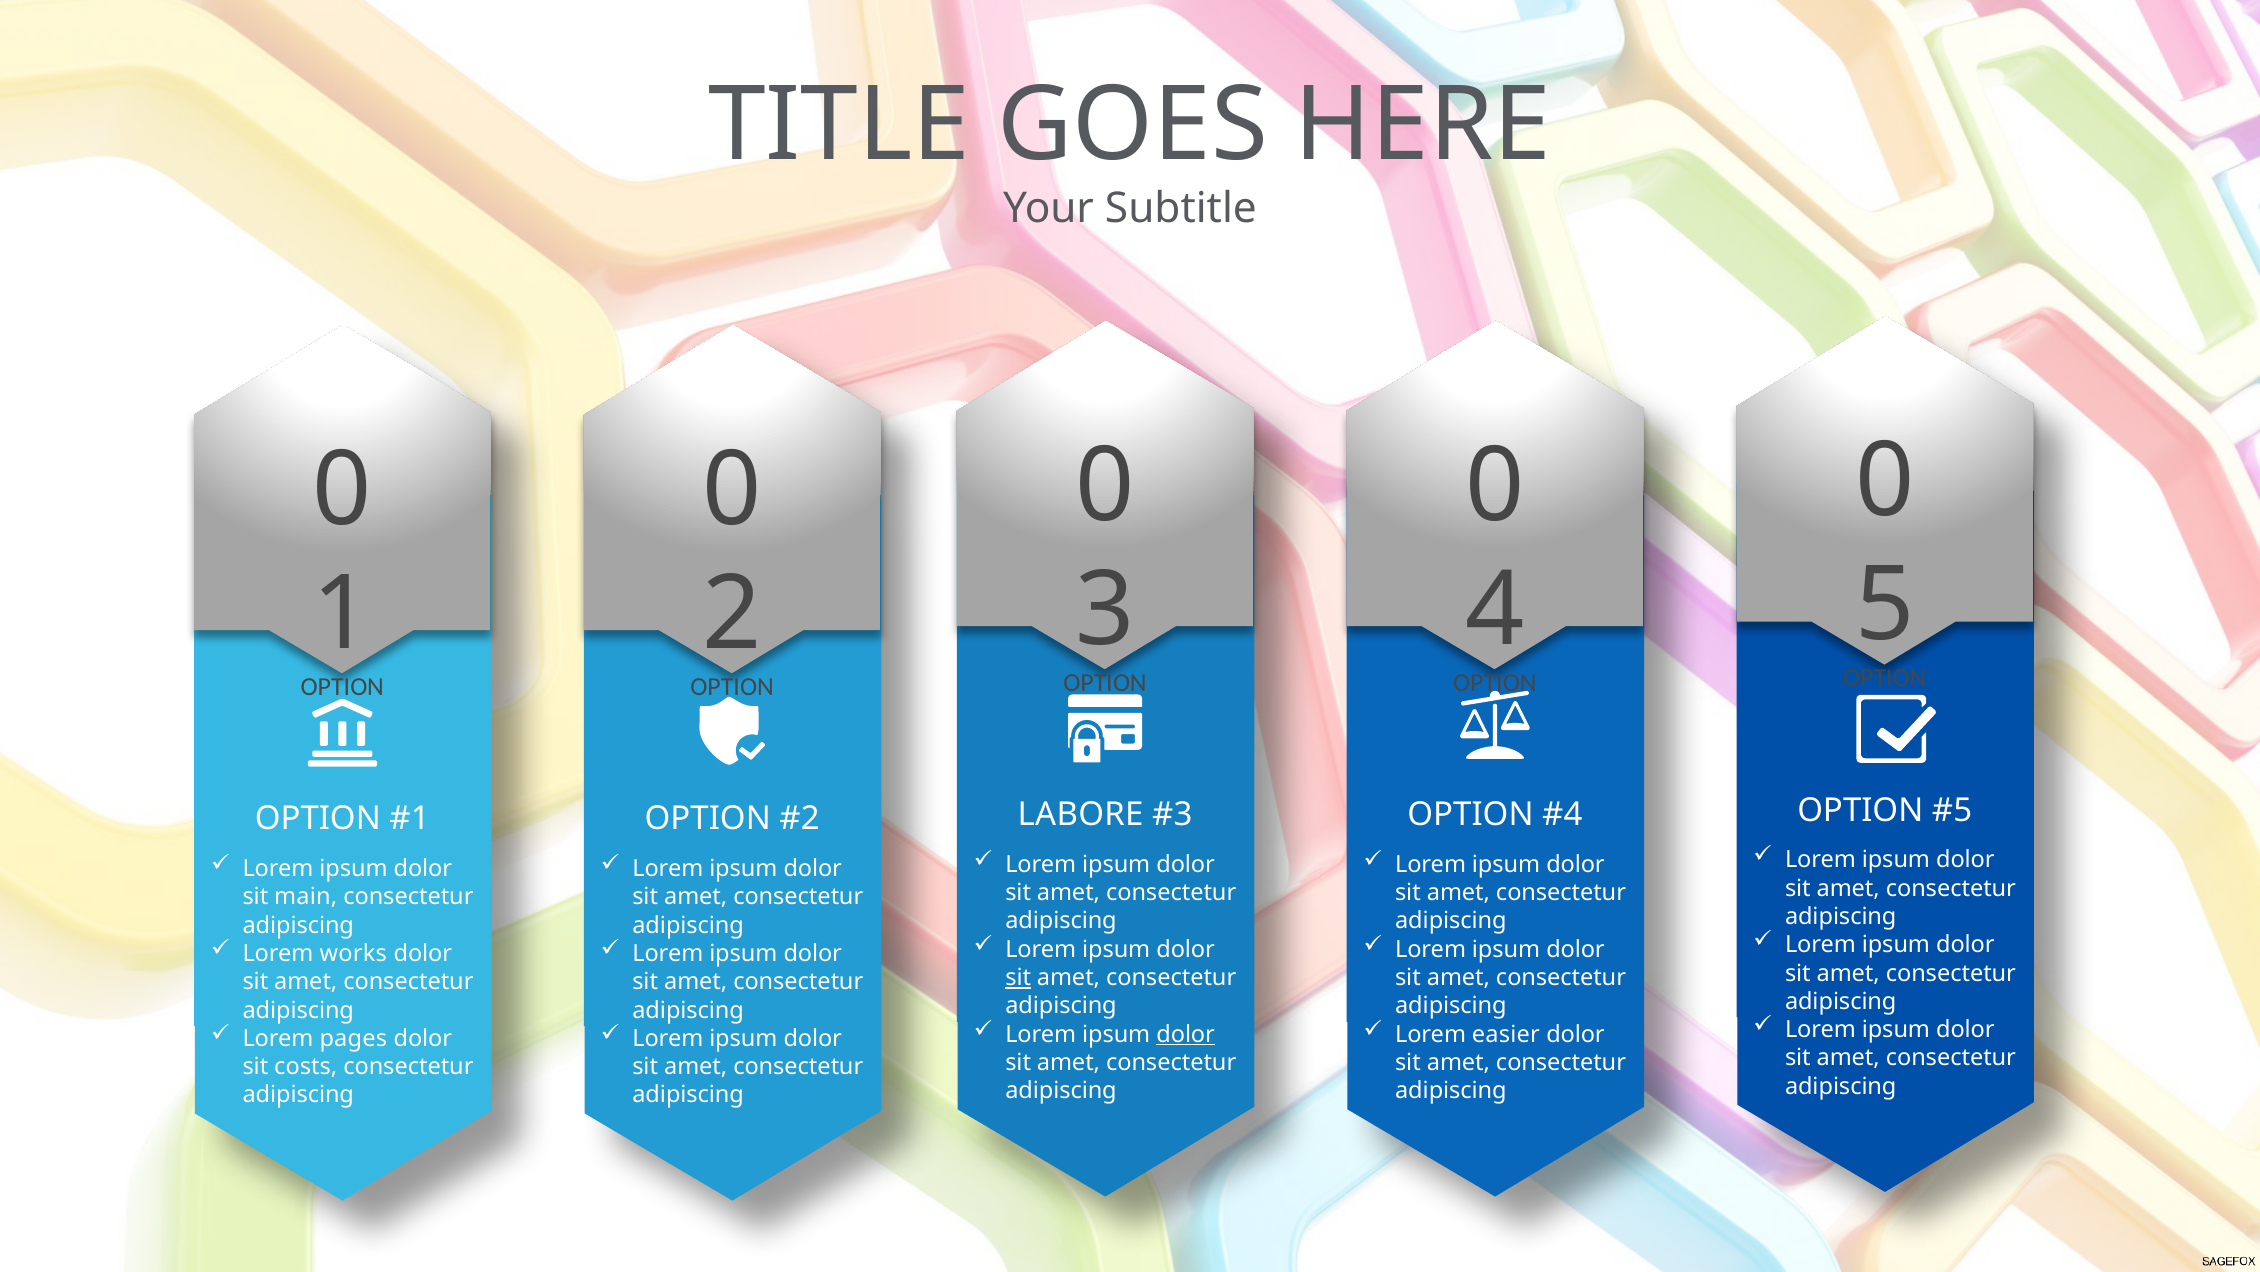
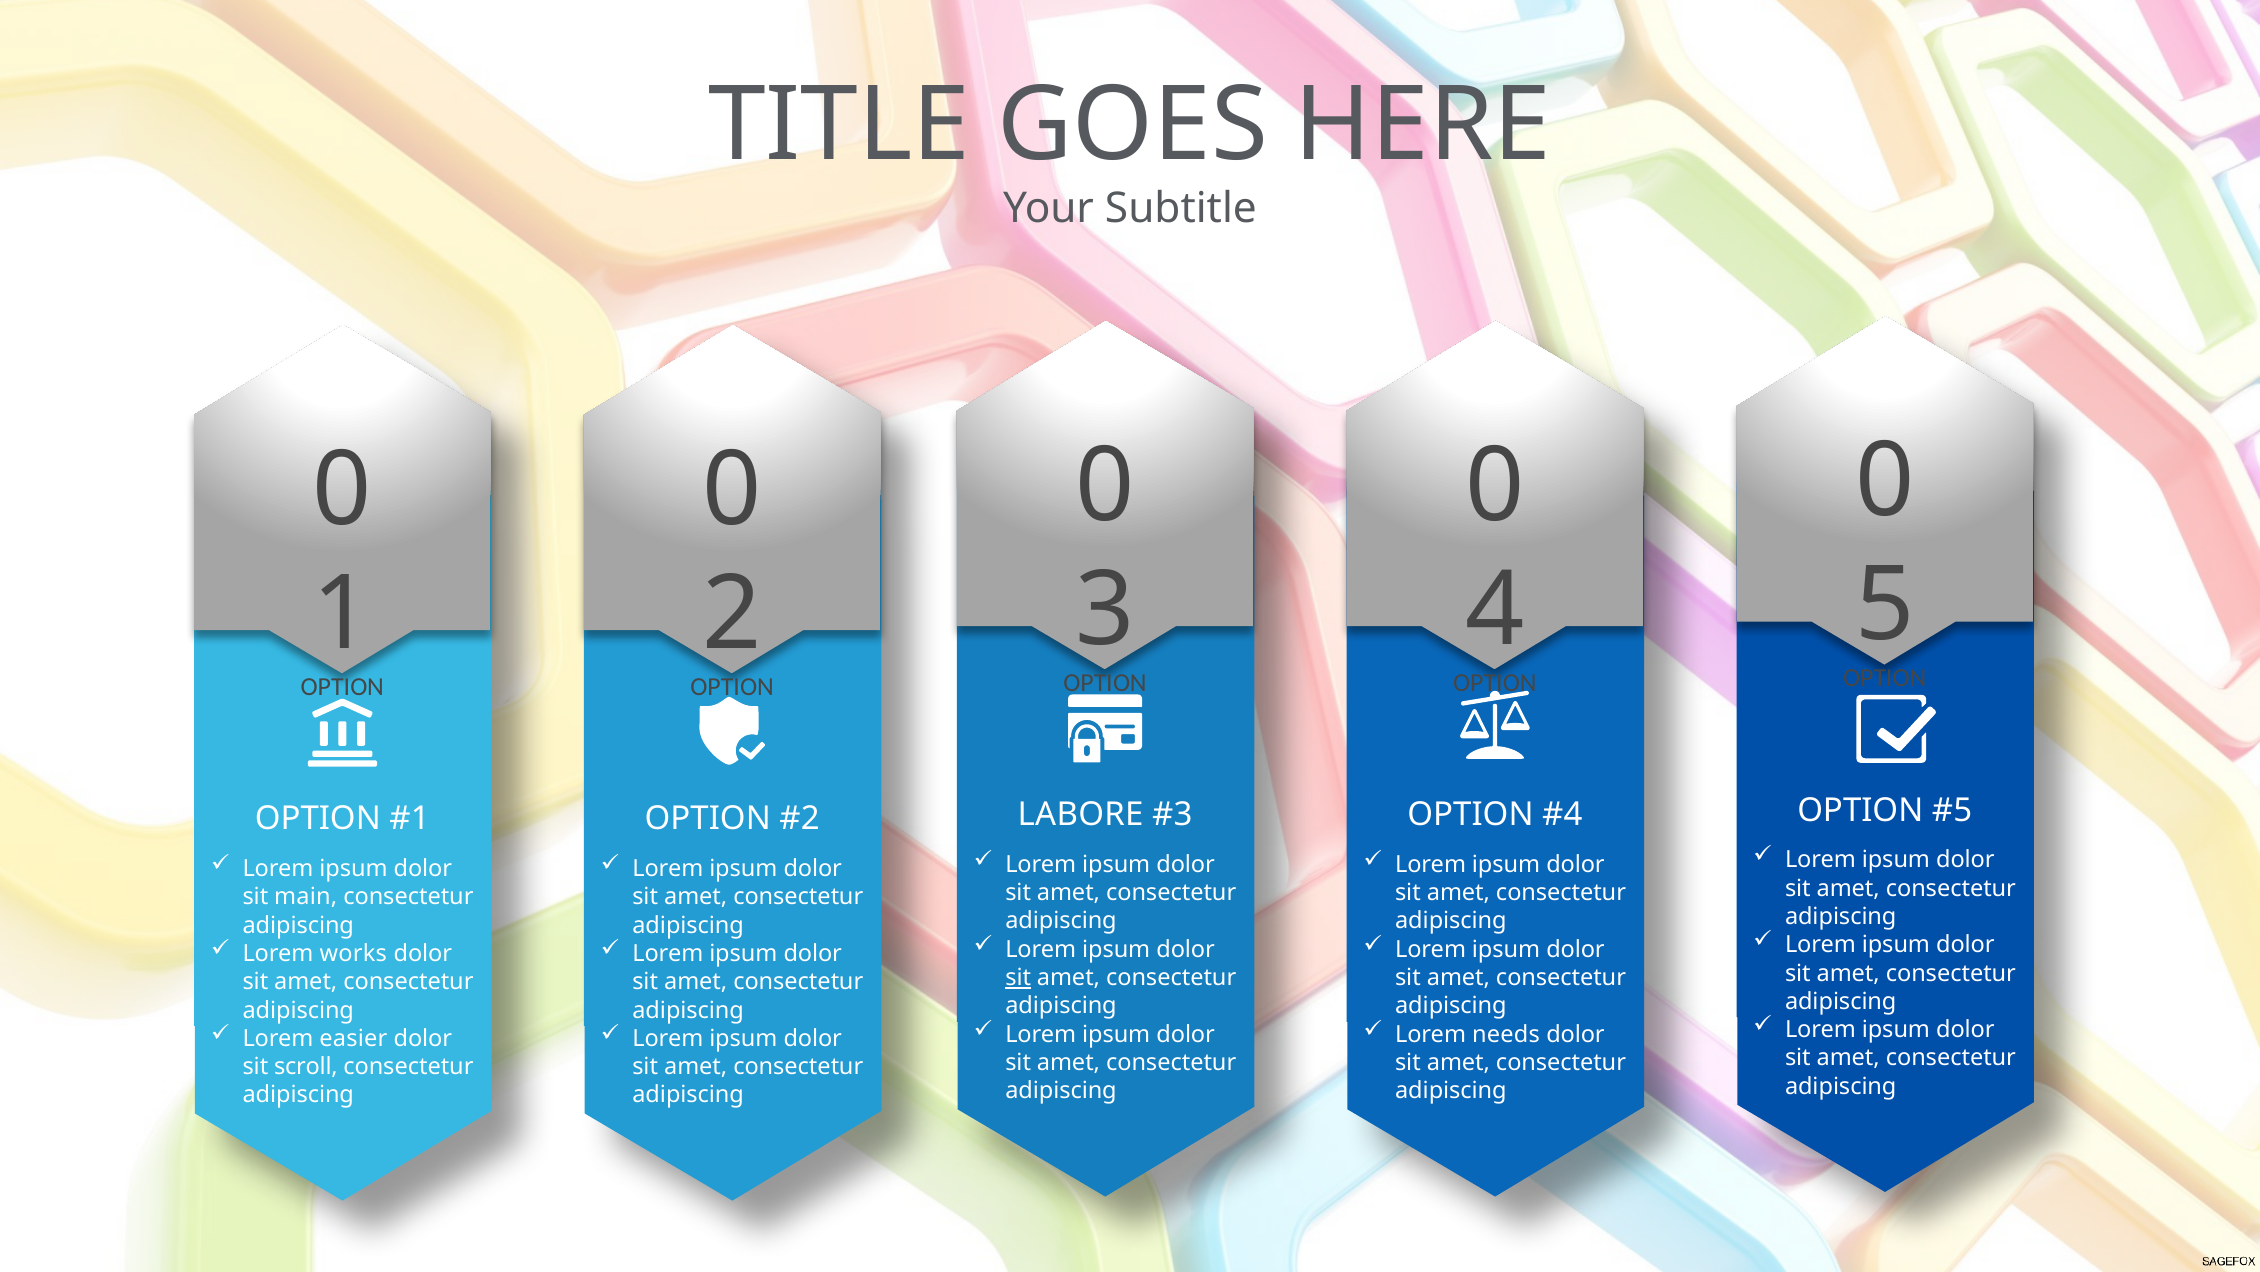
dolor underline: present -> none (1186, 1034)
easier: easier -> needs (1506, 1034)
pages: pages -> easier (353, 1038)
costs: costs -> scroll (306, 1066)
